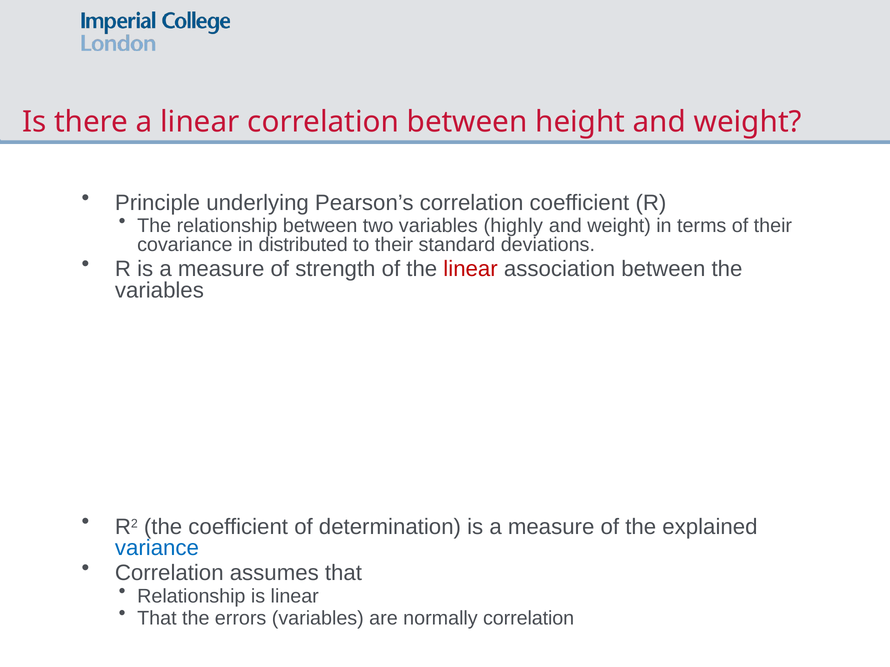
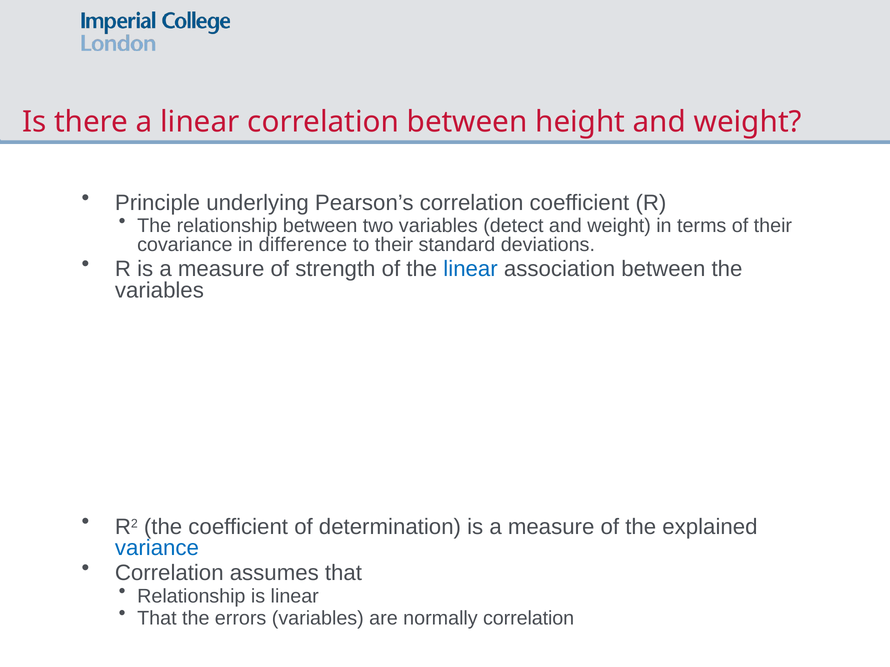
highly: highly -> detect (513, 226)
distributed: distributed -> difference (303, 245)
linear colour: red -> blue (471, 269)
